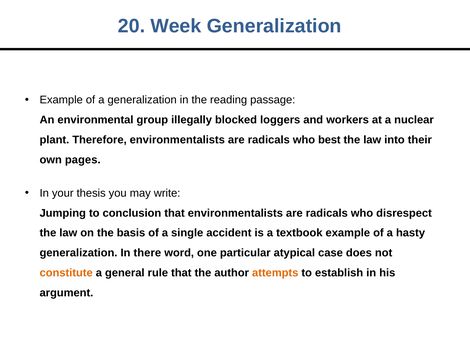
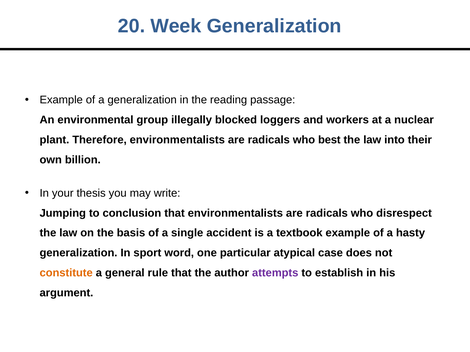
pages: pages -> billion (83, 160)
there: there -> sport (147, 253)
attempts colour: orange -> purple (275, 273)
